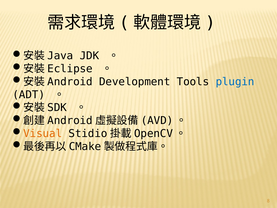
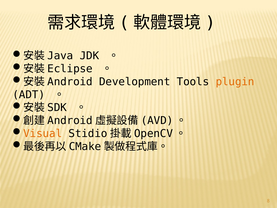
plugin colour: blue -> orange (235, 82)
